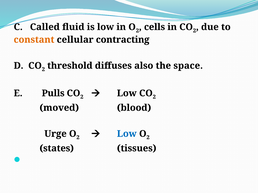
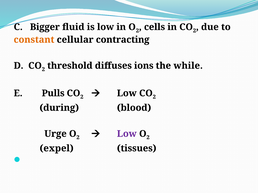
Called: Called -> Bigger (45, 27)
also: also -> ions (144, 66)
space: space -> while (188, 66)
moved: moved -> during (59, 108)
Low colour: blue -> purple (127, 134)
states: states -> expel (57, 149)
